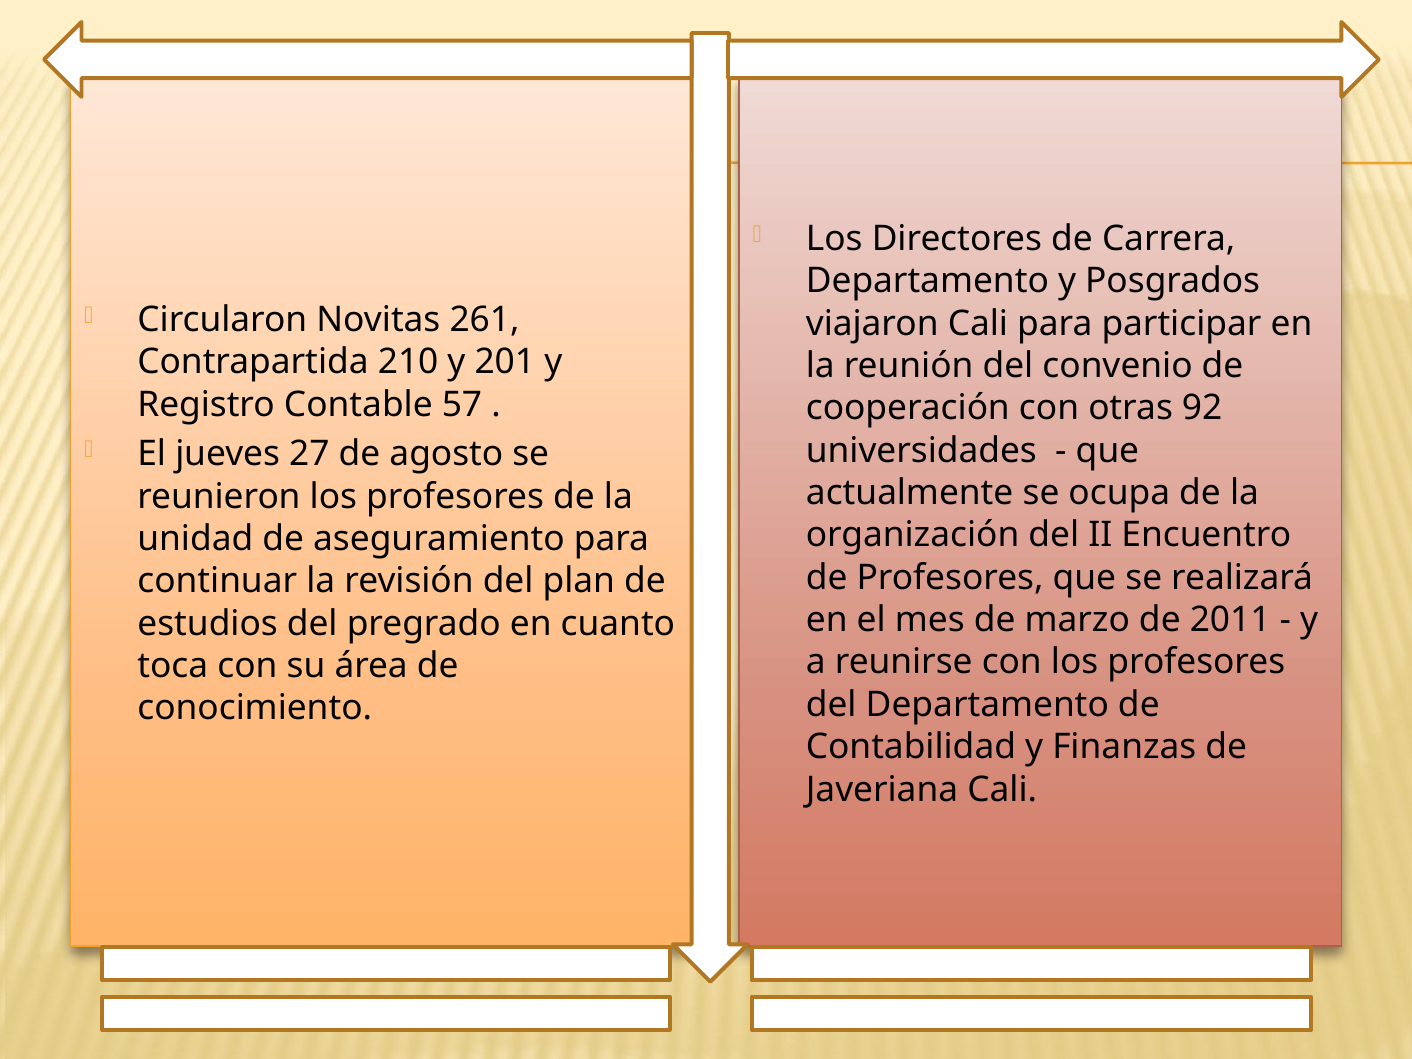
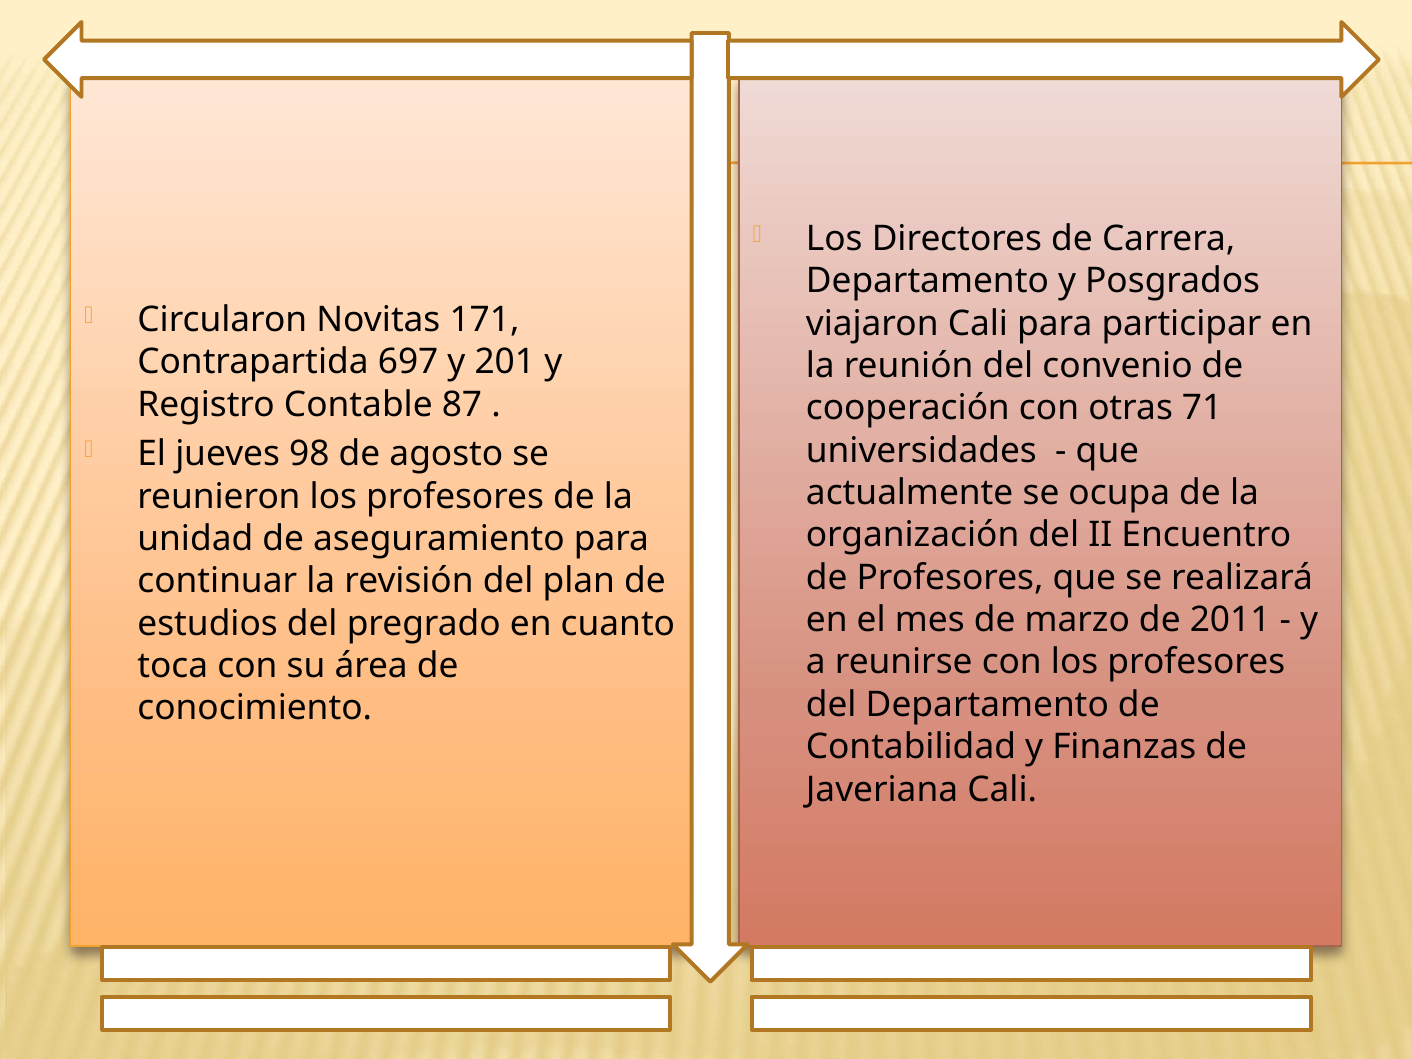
261: 261 -> 171 (485, 320)
210: 210 -> 697 (408, 362)
57: 57 -> 87 (462, 405)
92: 92 -> 71 (1202, 408)
27: 27 -> 98 (309, 454)
